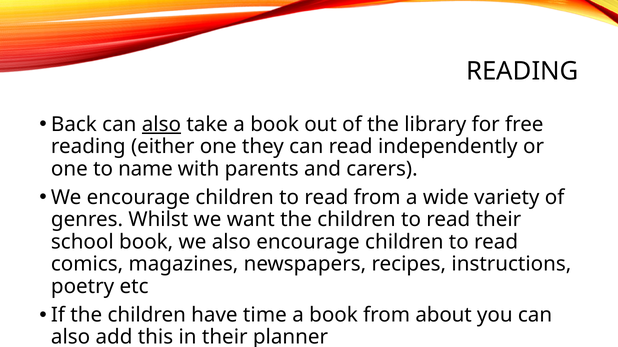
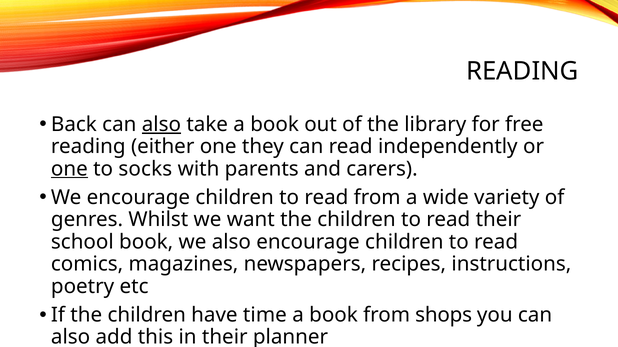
one underline: none -> present (69, 169)
name: name -> socks (145, 169)
about: about -> shops (444, 316)
